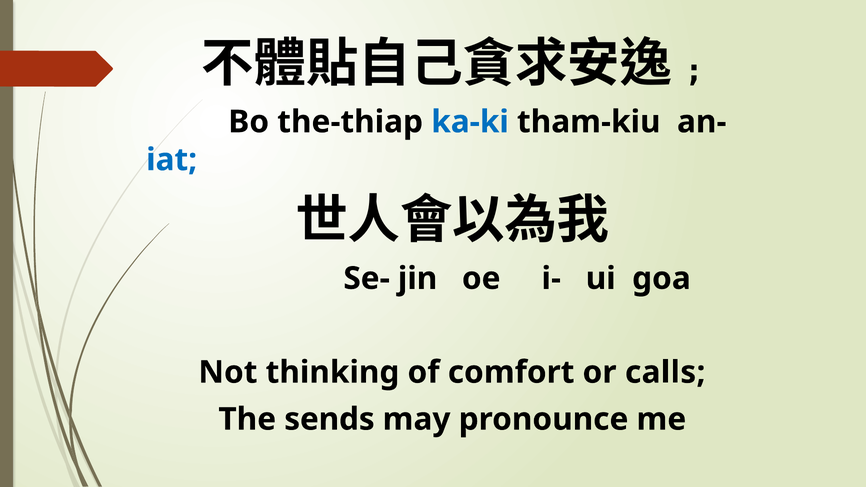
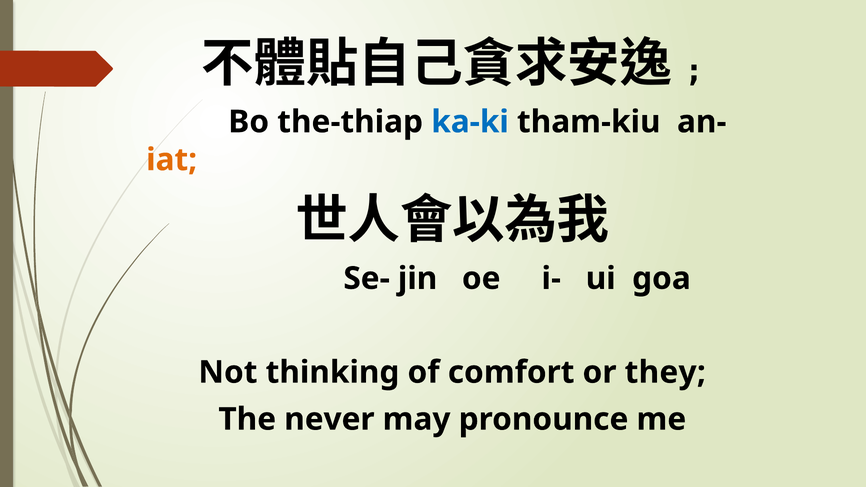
iat colour: blue -> orange (172, 160)
calls: calls -> they (665, 372)
sends: sends -> never (329, 419)
